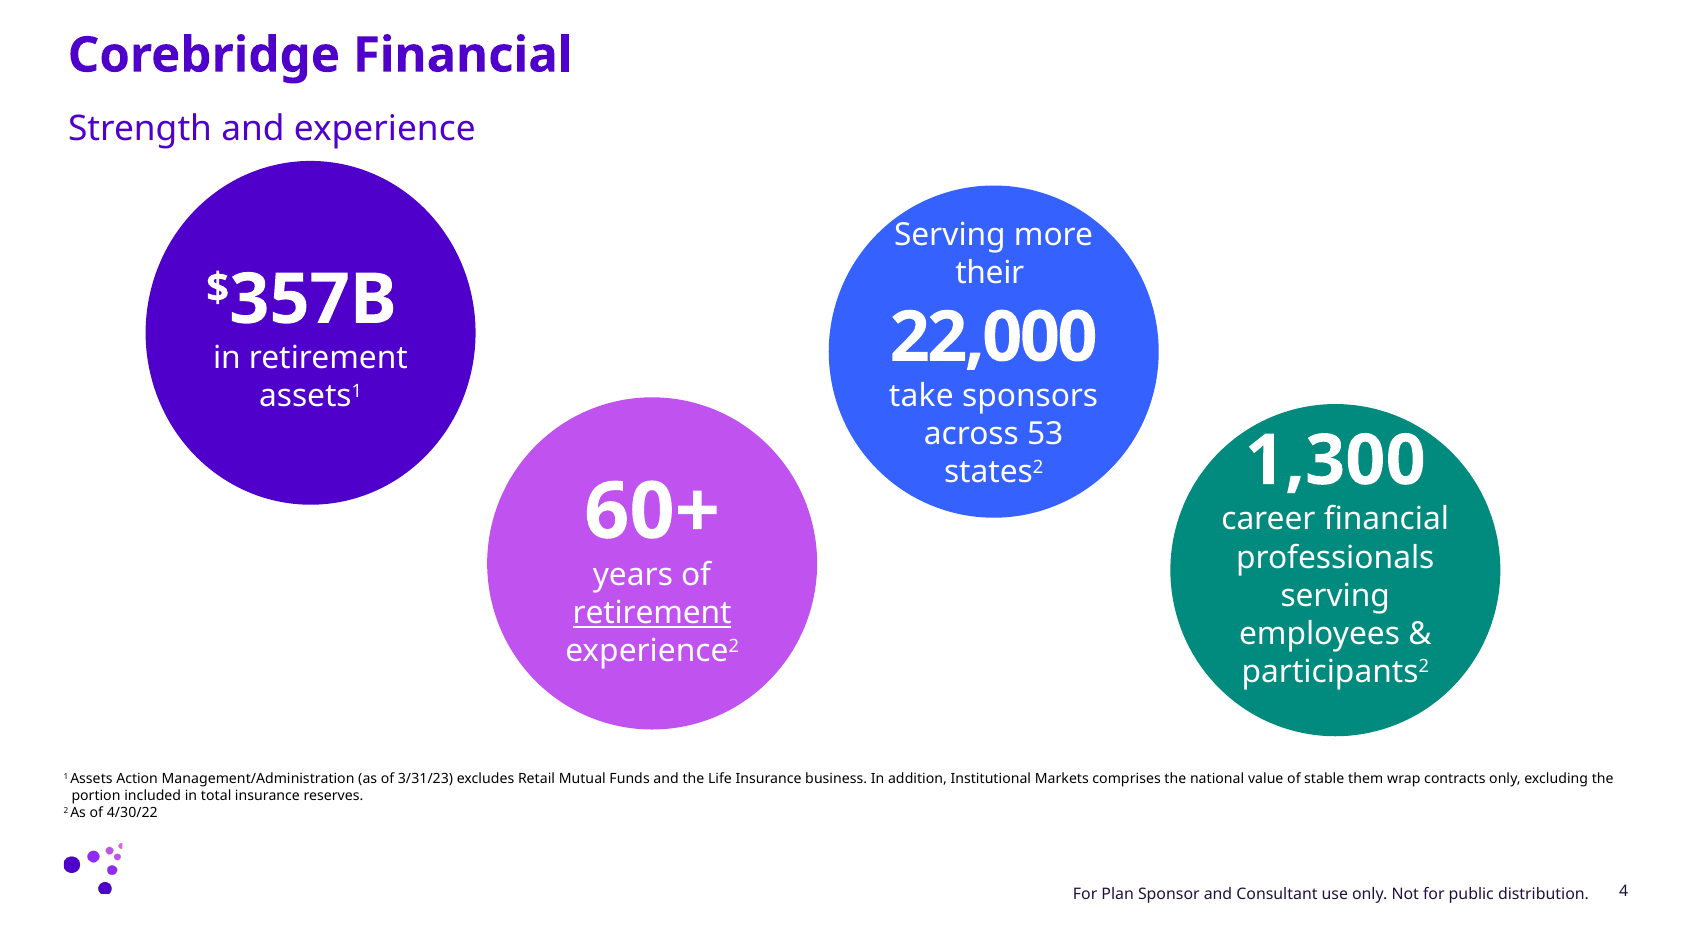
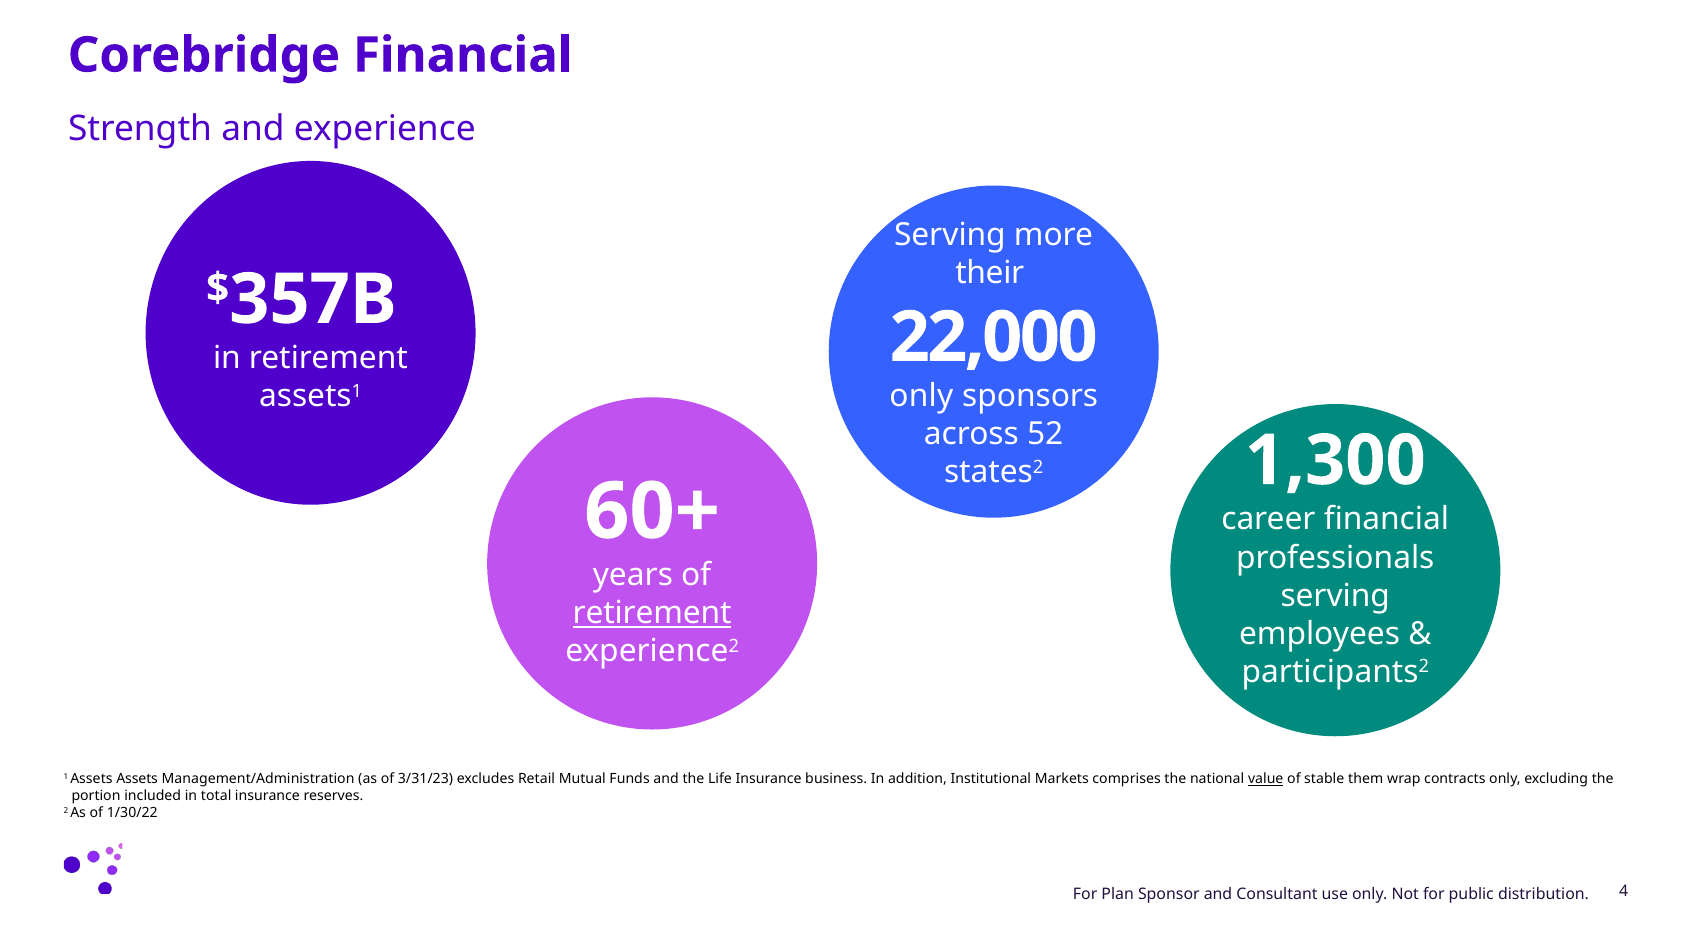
take: take -> only (921, 396)
53: 53 -> 52 (1045, 434)
Assets Action: Action -> Assets (137, 779)
value underline: none -> present (1266, 779)
4/30/22: 4/30/22 -> 1/30/22 (132, 813)
